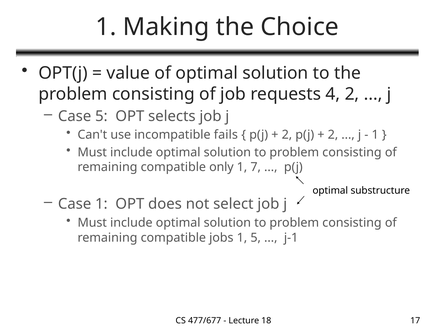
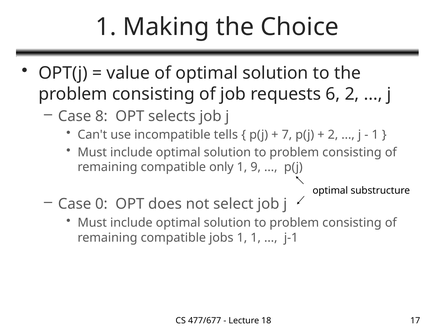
4: 4 -> 6 (333, 94)
Case 5: 5 -> 8 (101, 116)
fails: fails -> tells (226, 135)
2: 2 -> 7 (287, 135)
7: 7 -> 9 (256, 167)
Case 1: 1 -> 0 (101, 204)
1 5: 5 -> 1 (256, 238)
